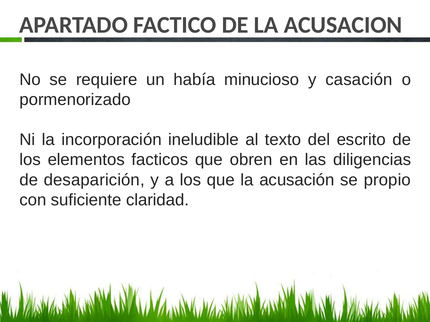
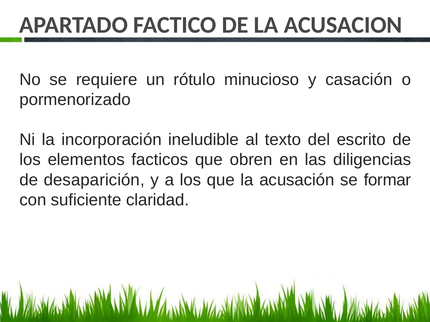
había: había -> rótulo (194, 80)
propio: propio -> formar (387, 180)
